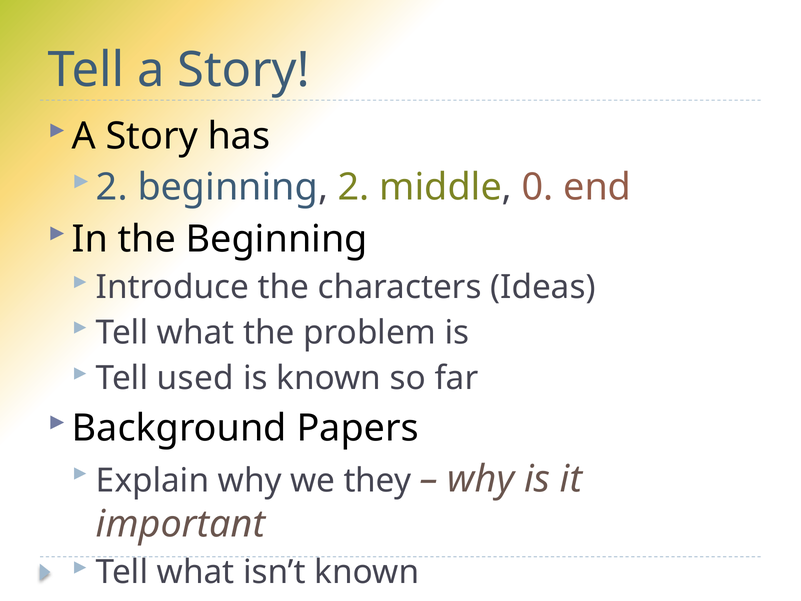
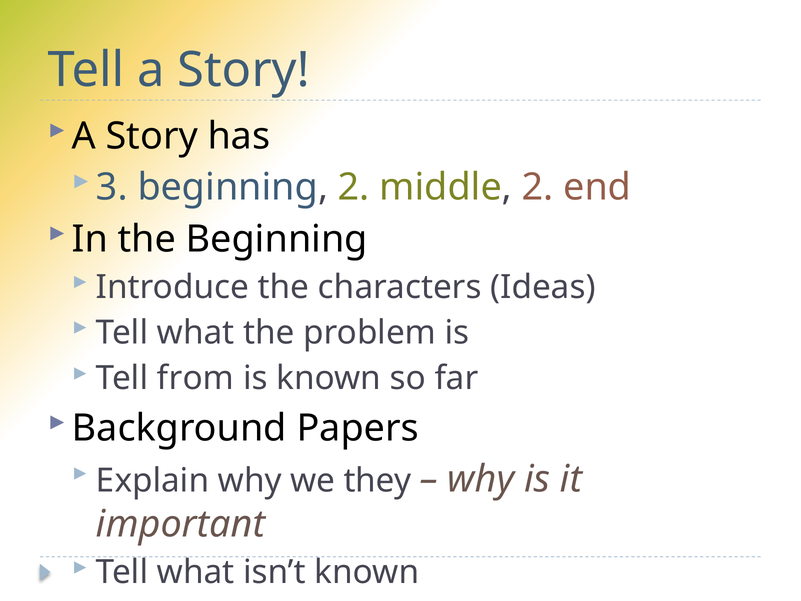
2: 2 -> 3 (112, 187)
middle 0: 0 -> 2 (538, 187)
used: used -> from (195, 378)
